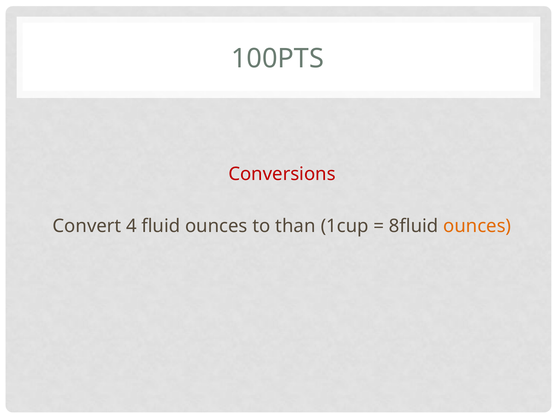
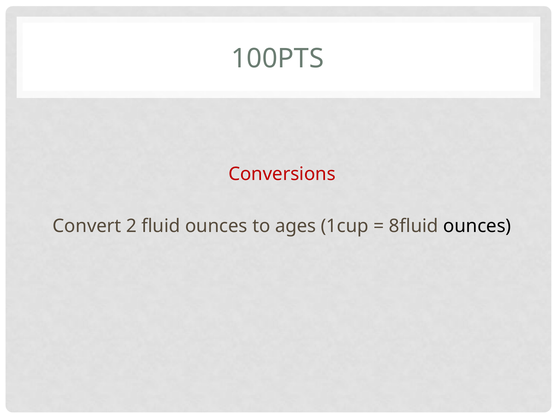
4: 4 -> 2 (131, 226)
than: than -> ages (296, 226)
ounces colour: orange -> black (477, 226)
